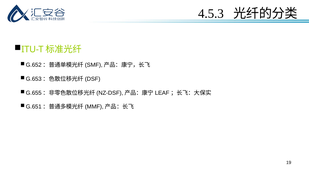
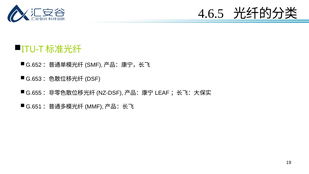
4.5.3: 4.5.3 -> 4.6.5 (211, 14)
